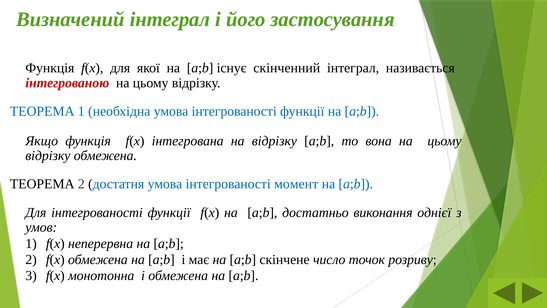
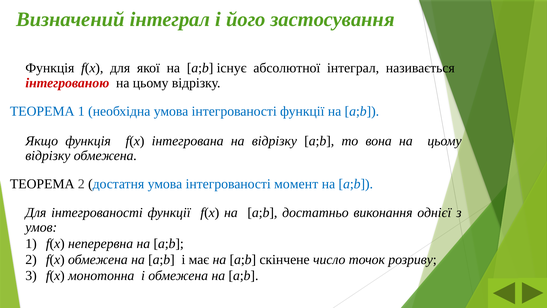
скінченний: скінченний -> абсолютної (287, 68)
